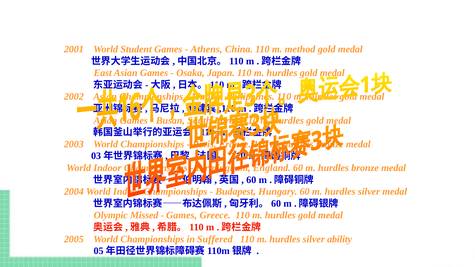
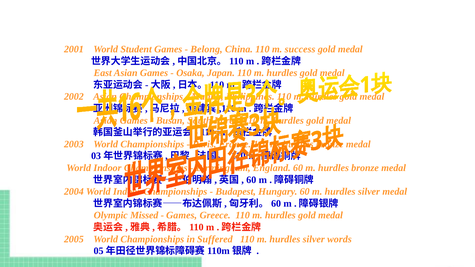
Athens: Athens -> Belong (206, 49)
method: method -> success (300, 49)
ability: ability -> words (339, 239)
